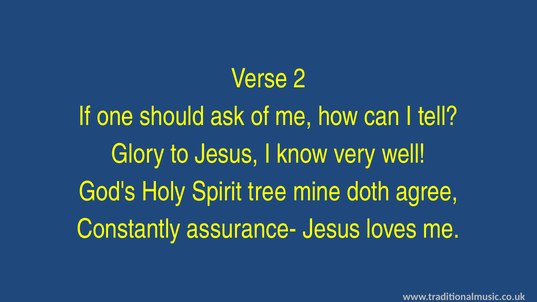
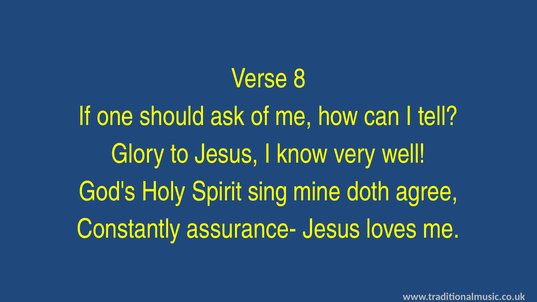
2: 2 -> 8 (300, 79)
tree: tree -> sing (268, 192)
